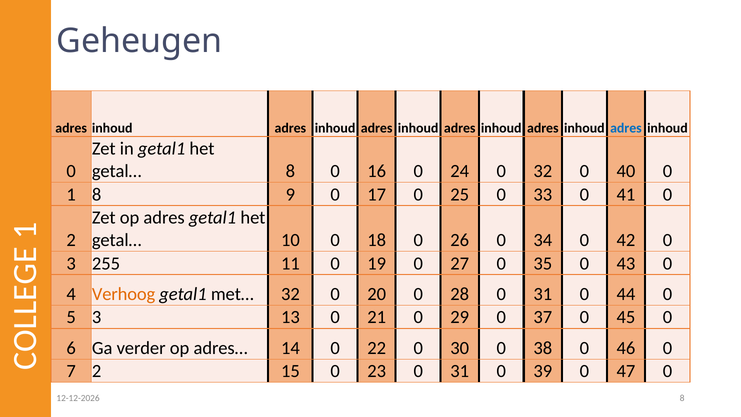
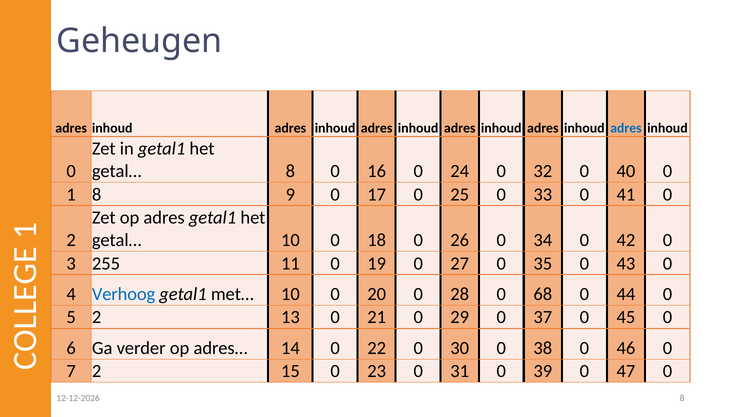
Verhoog colour: orange -> blue (124, 294)
met… 32: 32 -> 10 (290, 294)
28 0 31: 31 -> 68 (543, 294)
5 3: 3 -> 2 (97, 317)
